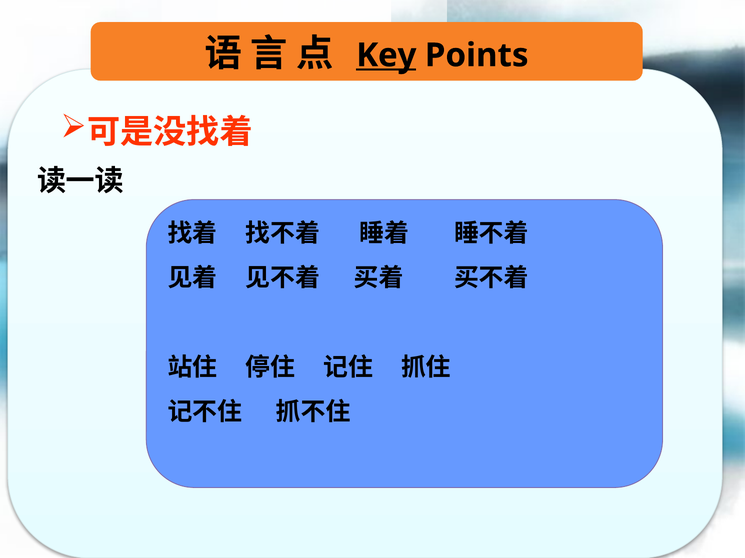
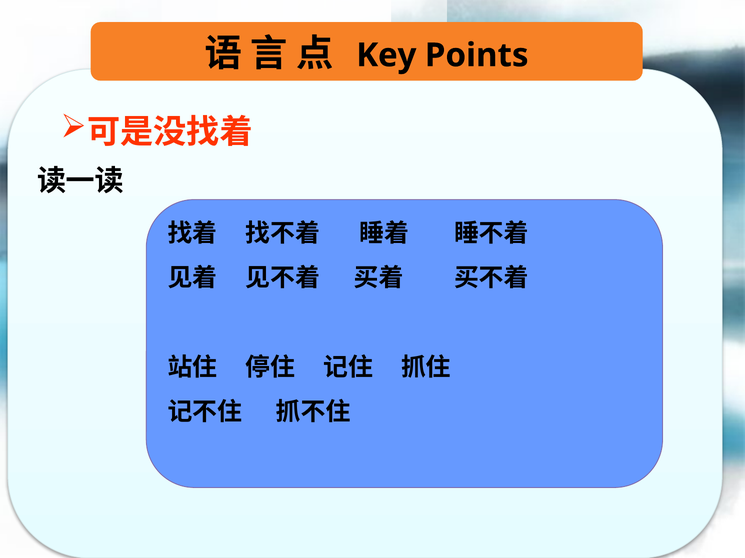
Key underline: present -> none (386, 55)
